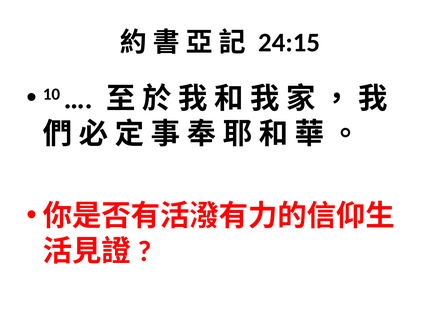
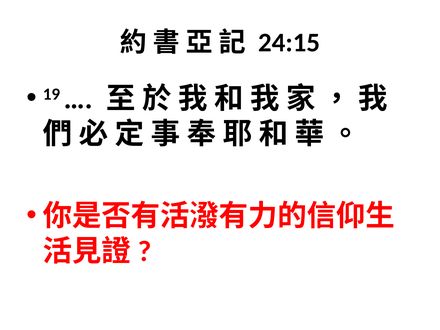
10: 10 -> 19 (52, 94)
